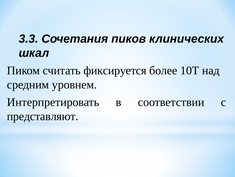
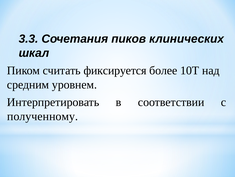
представляют: представляют -> полученному (43, 116)
